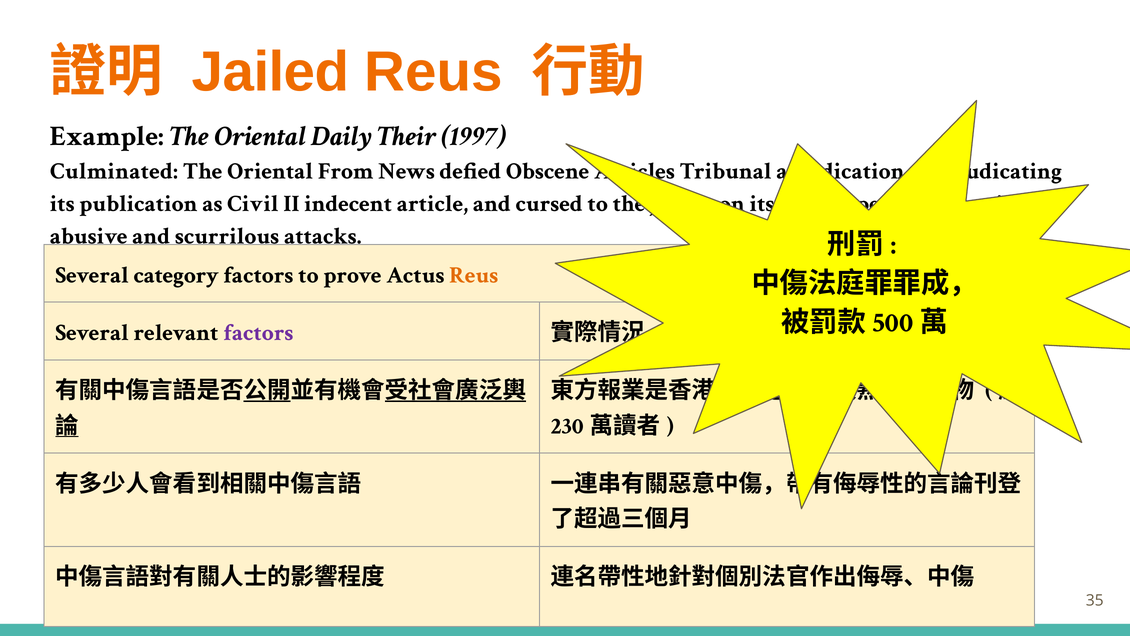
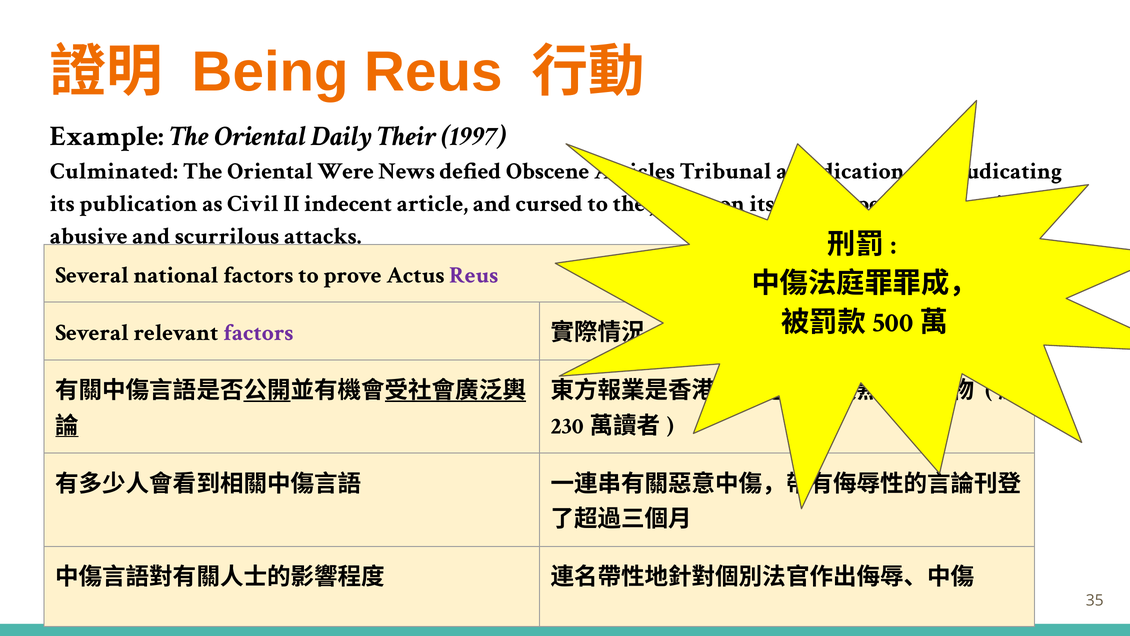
Jailed: Jailed -> Being (270, 72)
From: From -> Were (346, 171)
category: category -> national (176, 275)
Reus colour: orange -> purple (474, 275)
